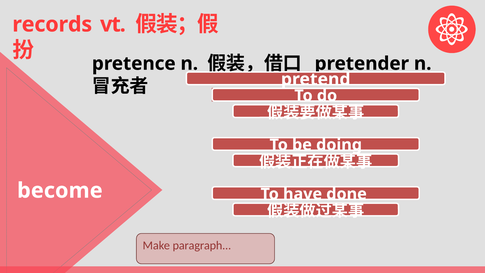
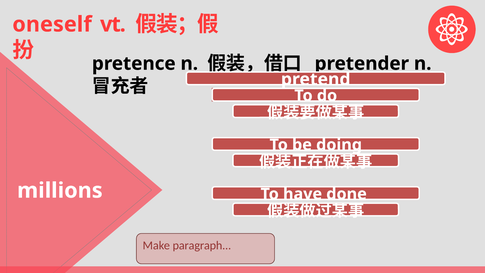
records: records -> oneself (52, 24)
become: become -> millions (60, 190)
